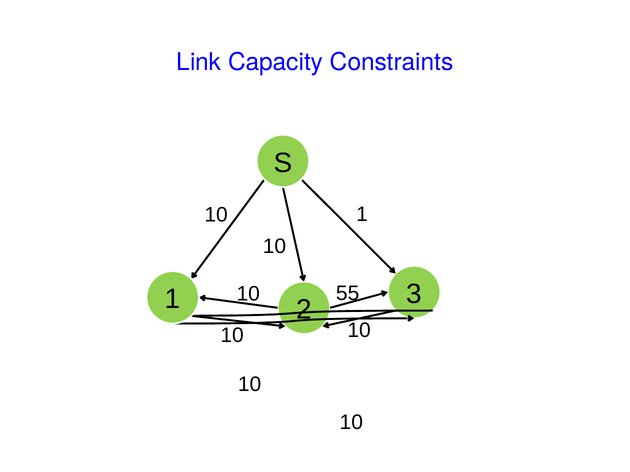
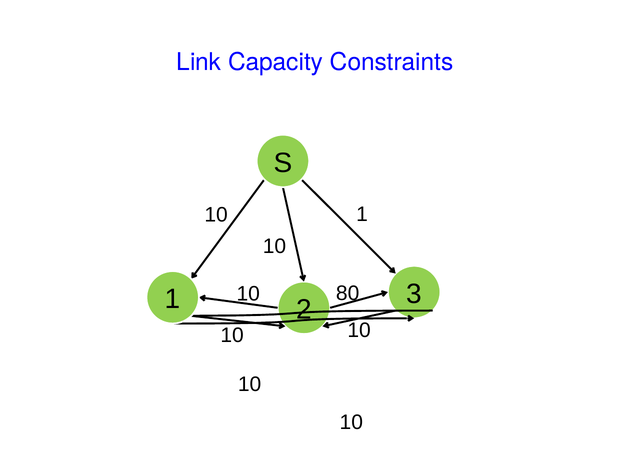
55: 55 -> 80 (348, 293)
